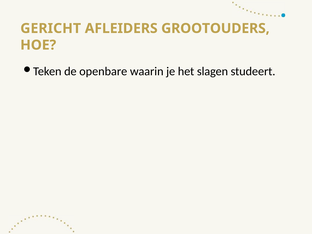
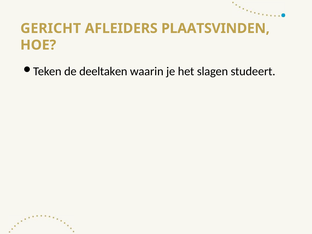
GROOTOUDERS: GROOTOUDERS -> PLAATSVINDEN (215, 28)
openbare: openbare -> deeltaken (103, 71)
